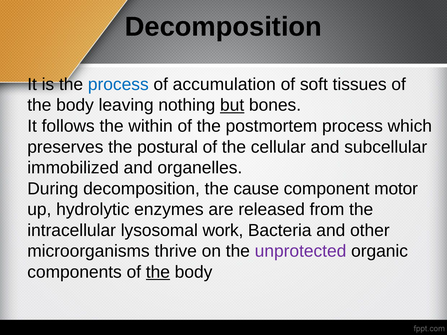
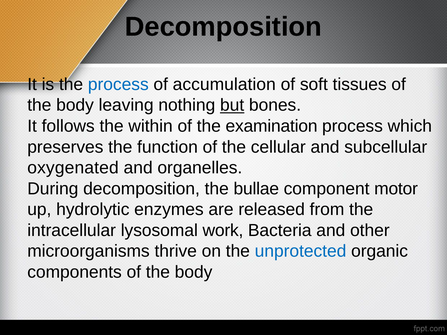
postmortem: postmortem -> examination (272, 126)
postural: postural -> function (167, 147)
immobilized: immobilized -> oxygenated (73, 168)
cause: cause -> bullae (256, 189)
unprotected colour: purple -> blue (301, 251)
the underline: present -> none (158, 272)
